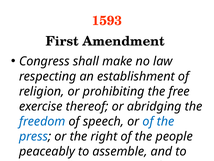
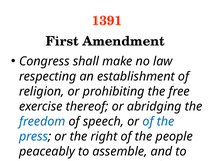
1593: 1593 -> 1391 (107, 21)
